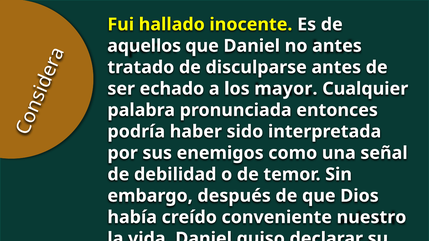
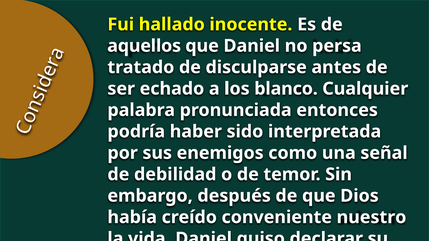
no antes: antes -> persa (337, 46)
mayor: mayor -> blanco (286, 89)
